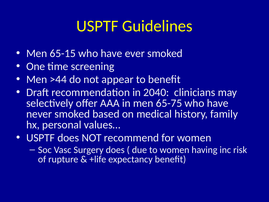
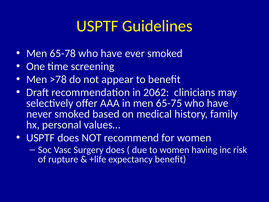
65-15: 65-15 -> 65-78 (63, 53)
>44: >44 -> >78 (58, 79)
2040: 2040 -> 2062 (156, 92)
